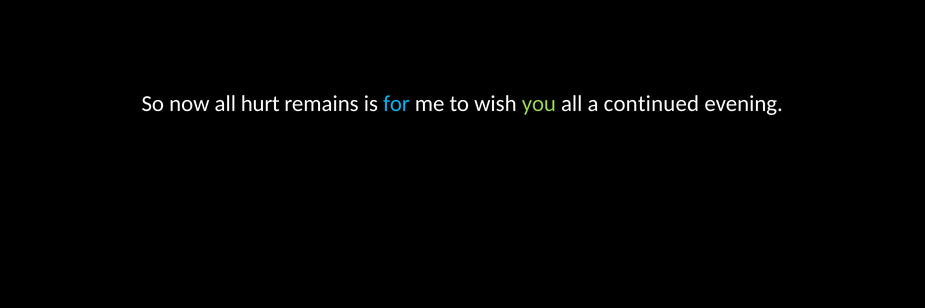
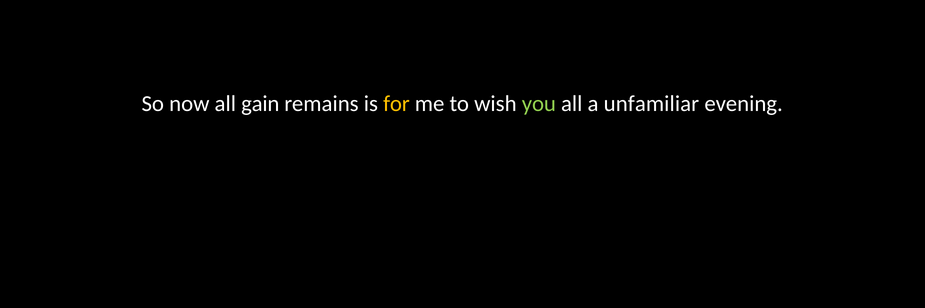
hurt: hurt -> gain (260, 104)
for colour: light blue -> yellow (396, 104)
continued: continued -> unfamiliar (651, 104)
